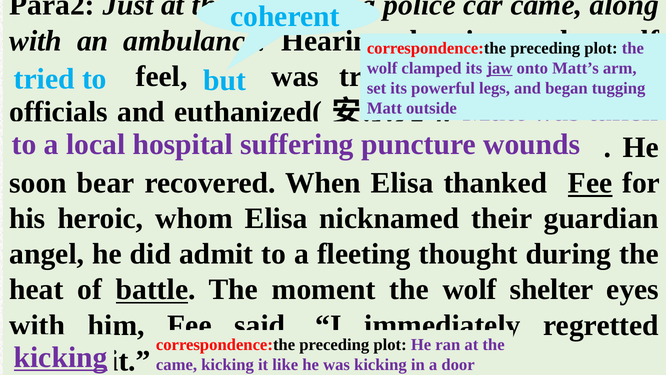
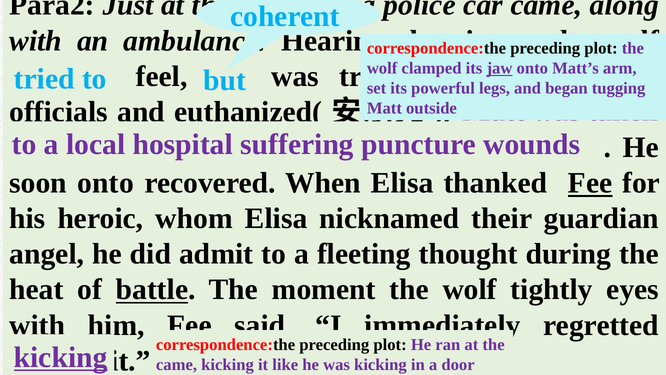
soon bear: bear -> onto (106, 183)
shelter: shelter -> tightly (552, 289)
